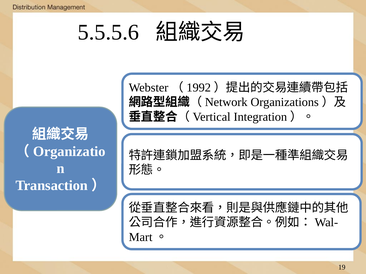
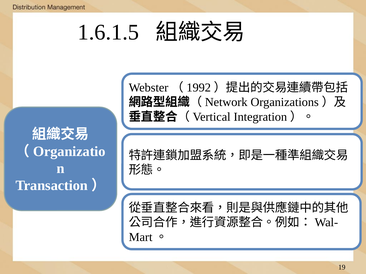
5.5.5.6: 5.5.5.6 -> 1.6.1.5 (108, 32)
